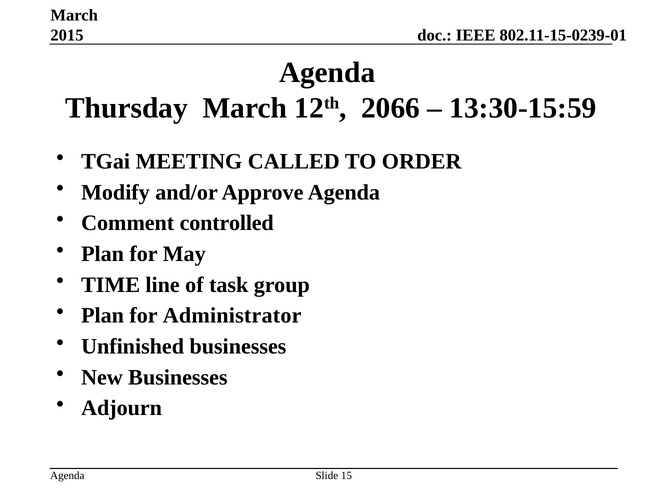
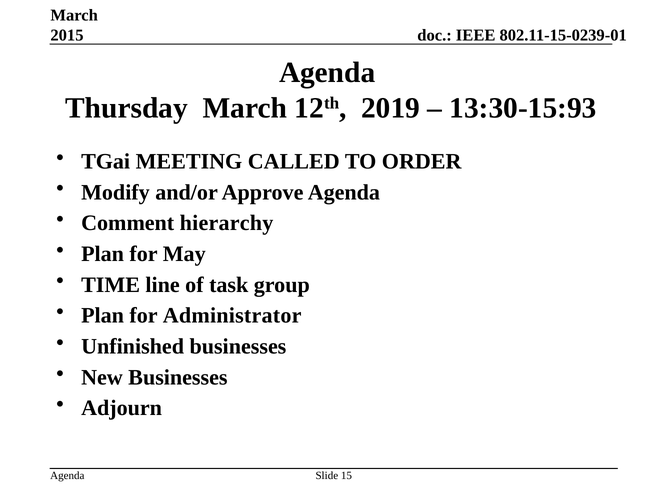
2066: 2066 -> 2019 (391, 108)
13:30-15:59: 13:30-15:59 -> 13:30-15:93 (523, 108)
controlled: controlled -> hierarchy (227, 223)
